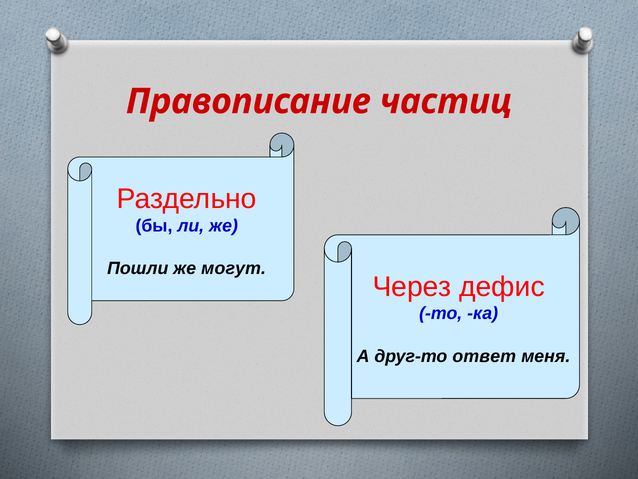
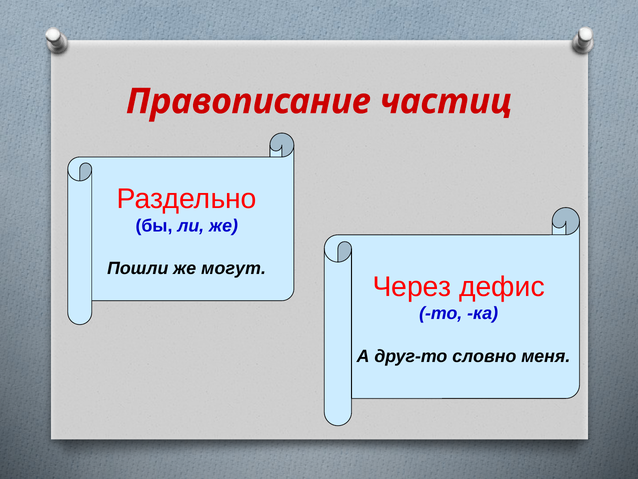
ответ: ответ -> словно (484, 356)
